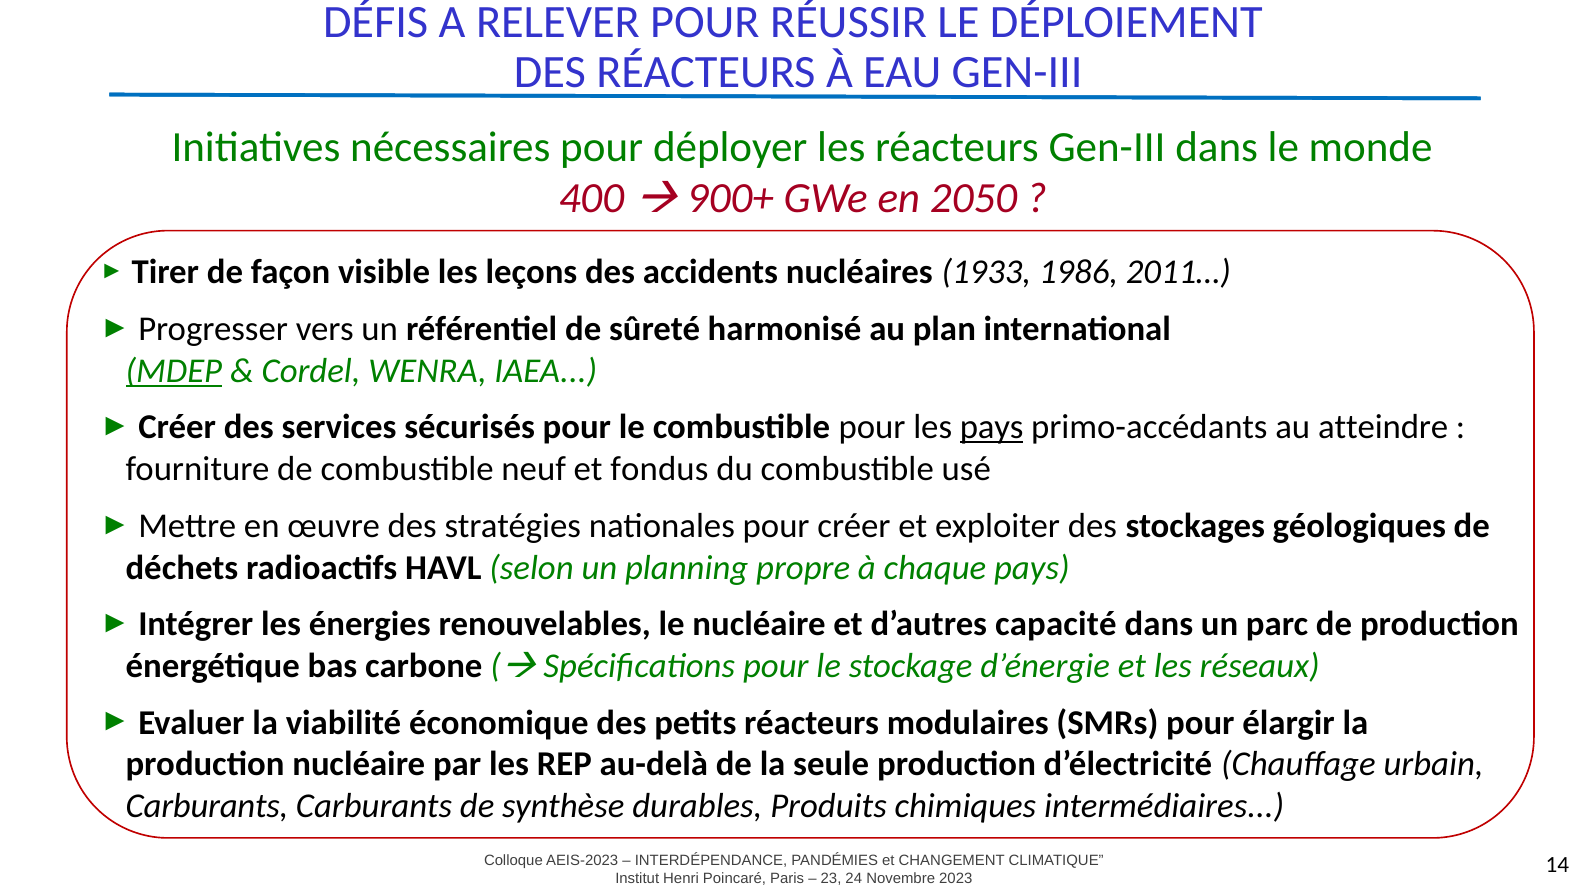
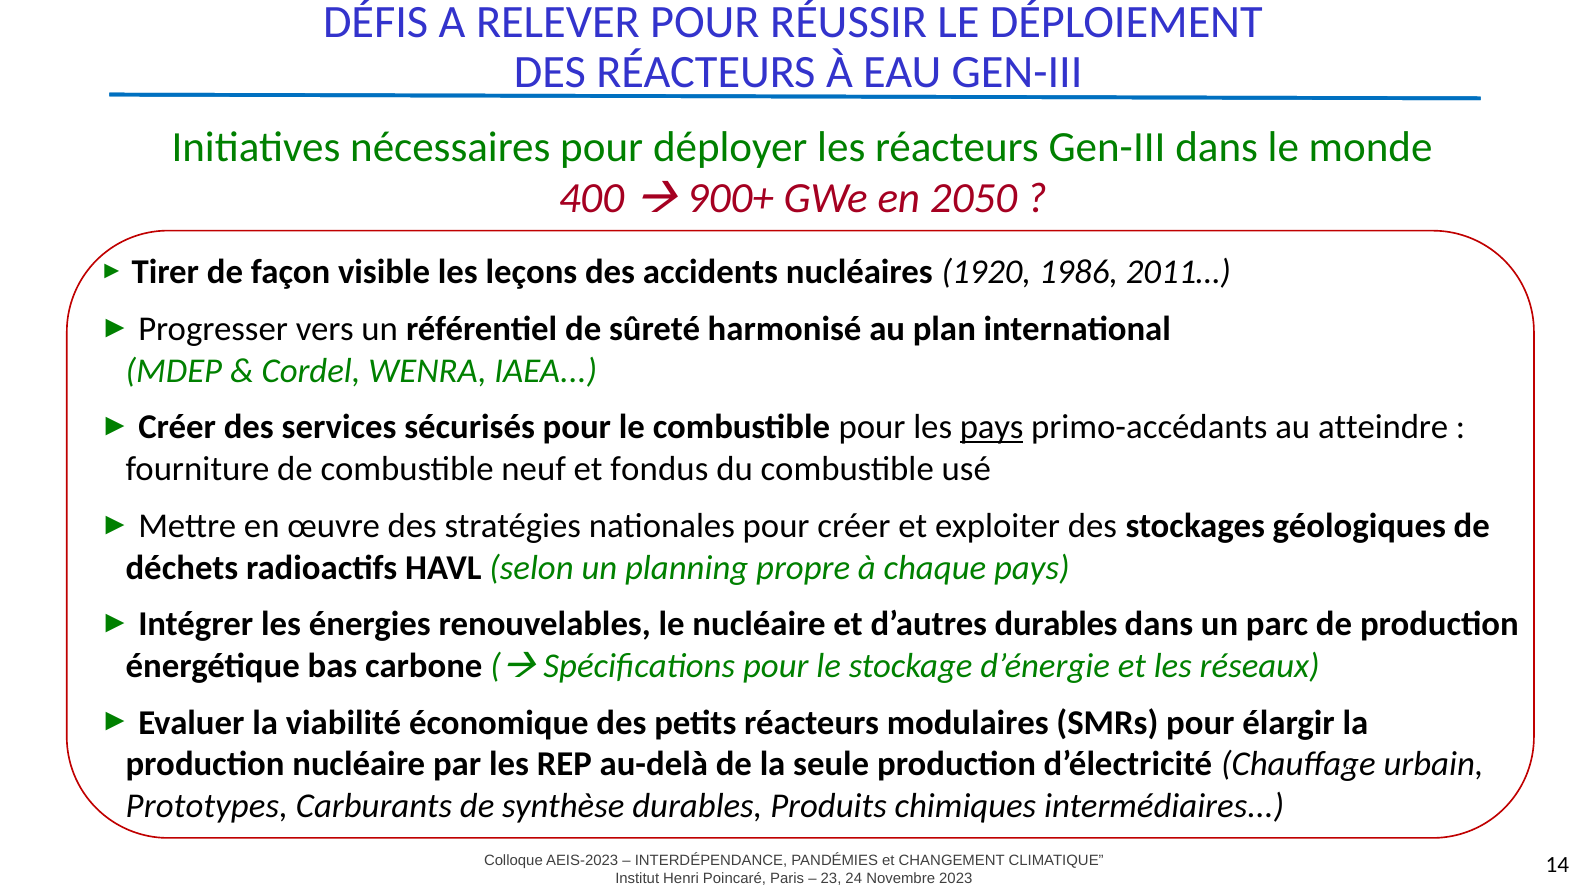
1933: 1933 -> 1920 (986, 273)
MDEP underline: present -> none (174, 371)
d’autres capacité: capacité -> durables (1056, 624)
Carburants: Carburants -> Prototypes (207, 806)
